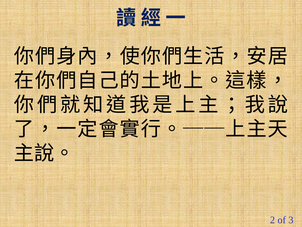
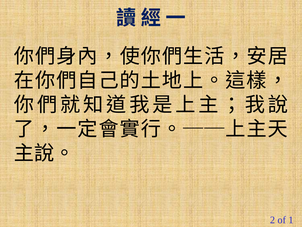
3: 3 -> 1 (291, 220)
